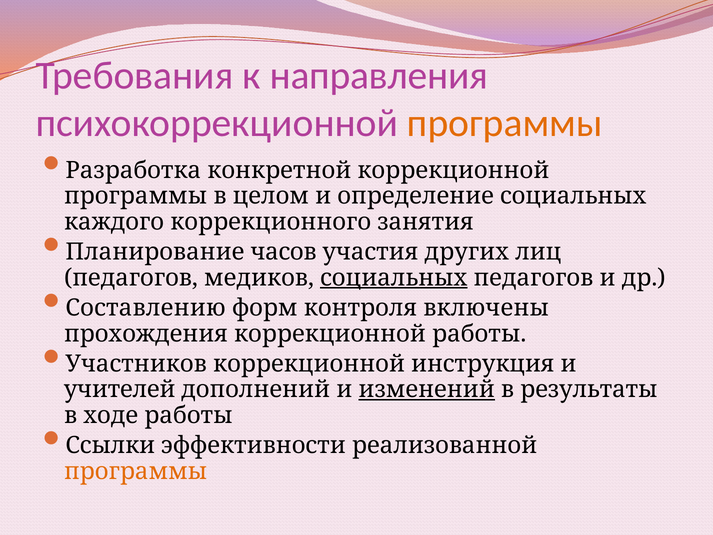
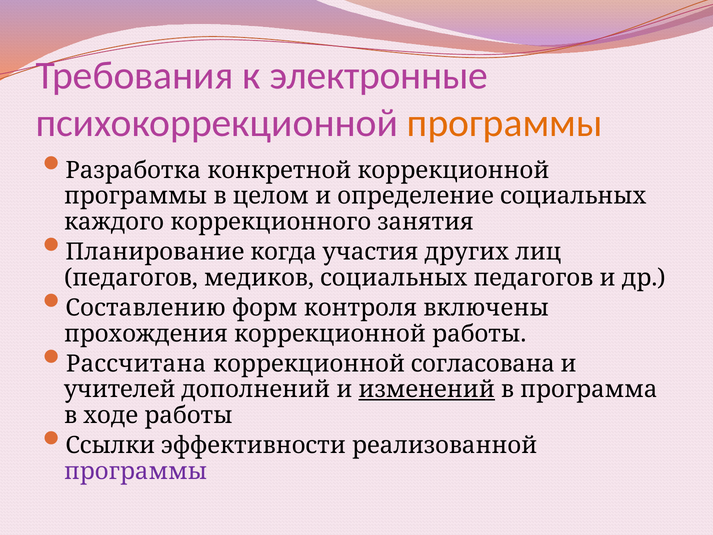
направления: направления -> электронные (379, 75)
часов: часов -> когда (284, 252)
социальных underline: present -> none (394, 278)
Участников: Участников -> Рассчитана (136, 364)
инструкция: инструкция -> согласована (483, 364)
результаты: результаты -> программа (589, 389)
программы colour: orange -> purple (136, 471)
